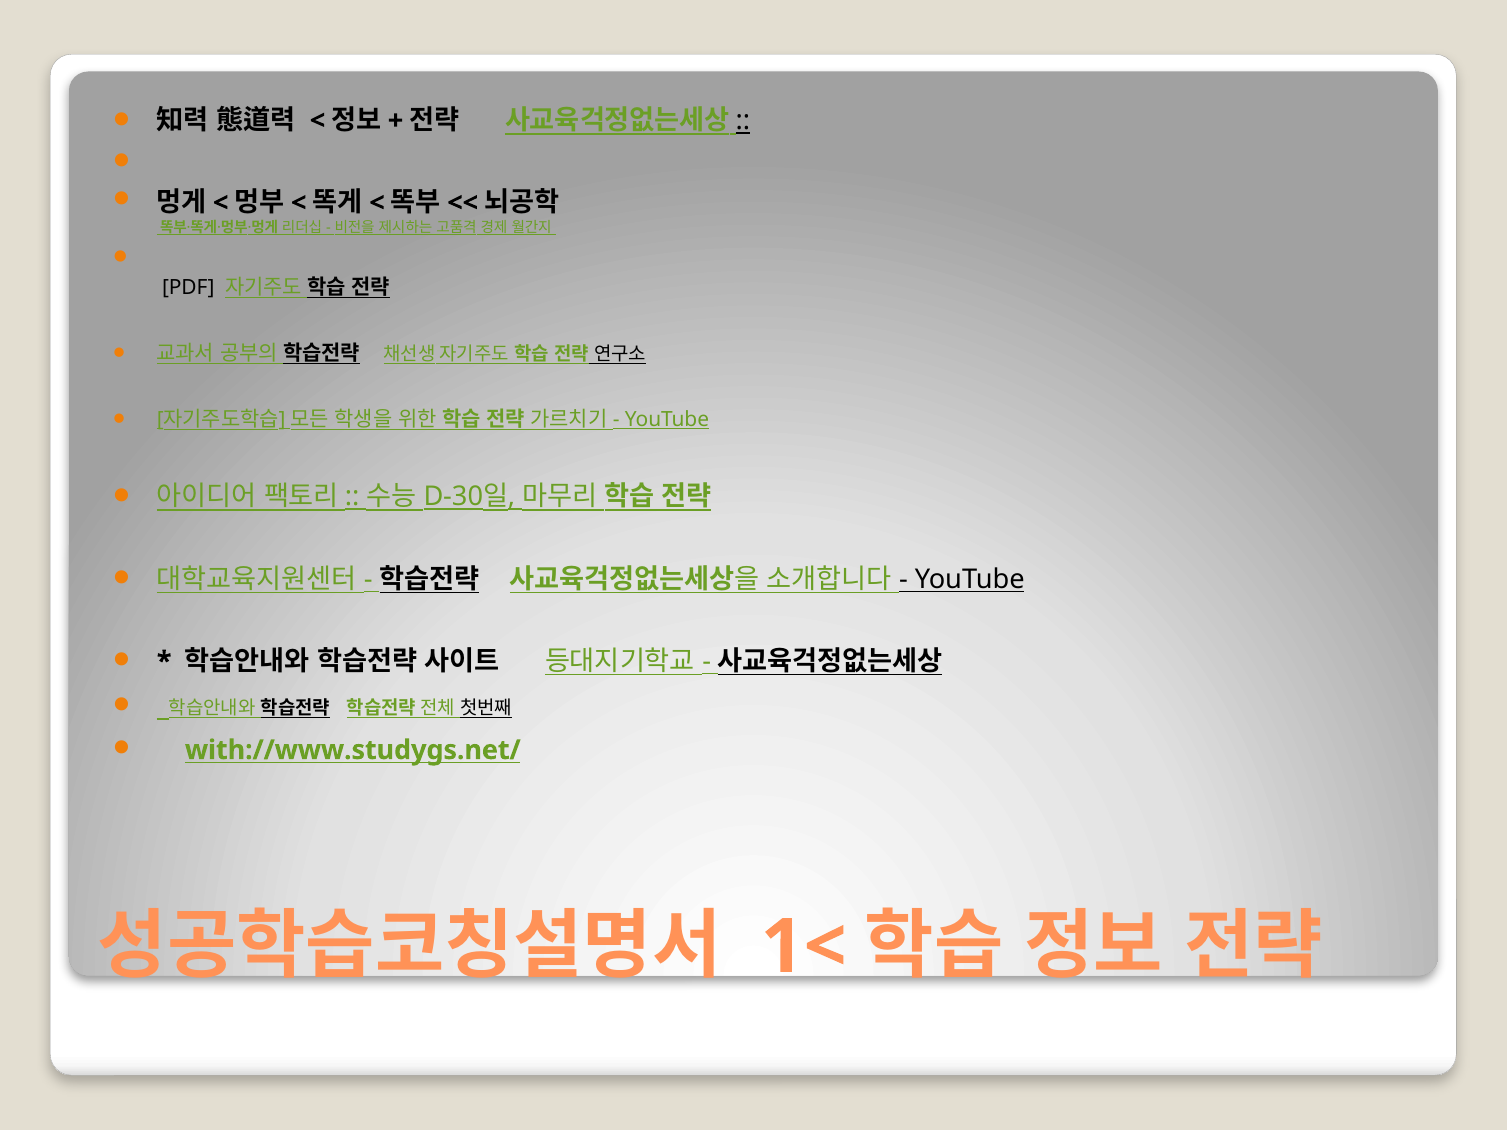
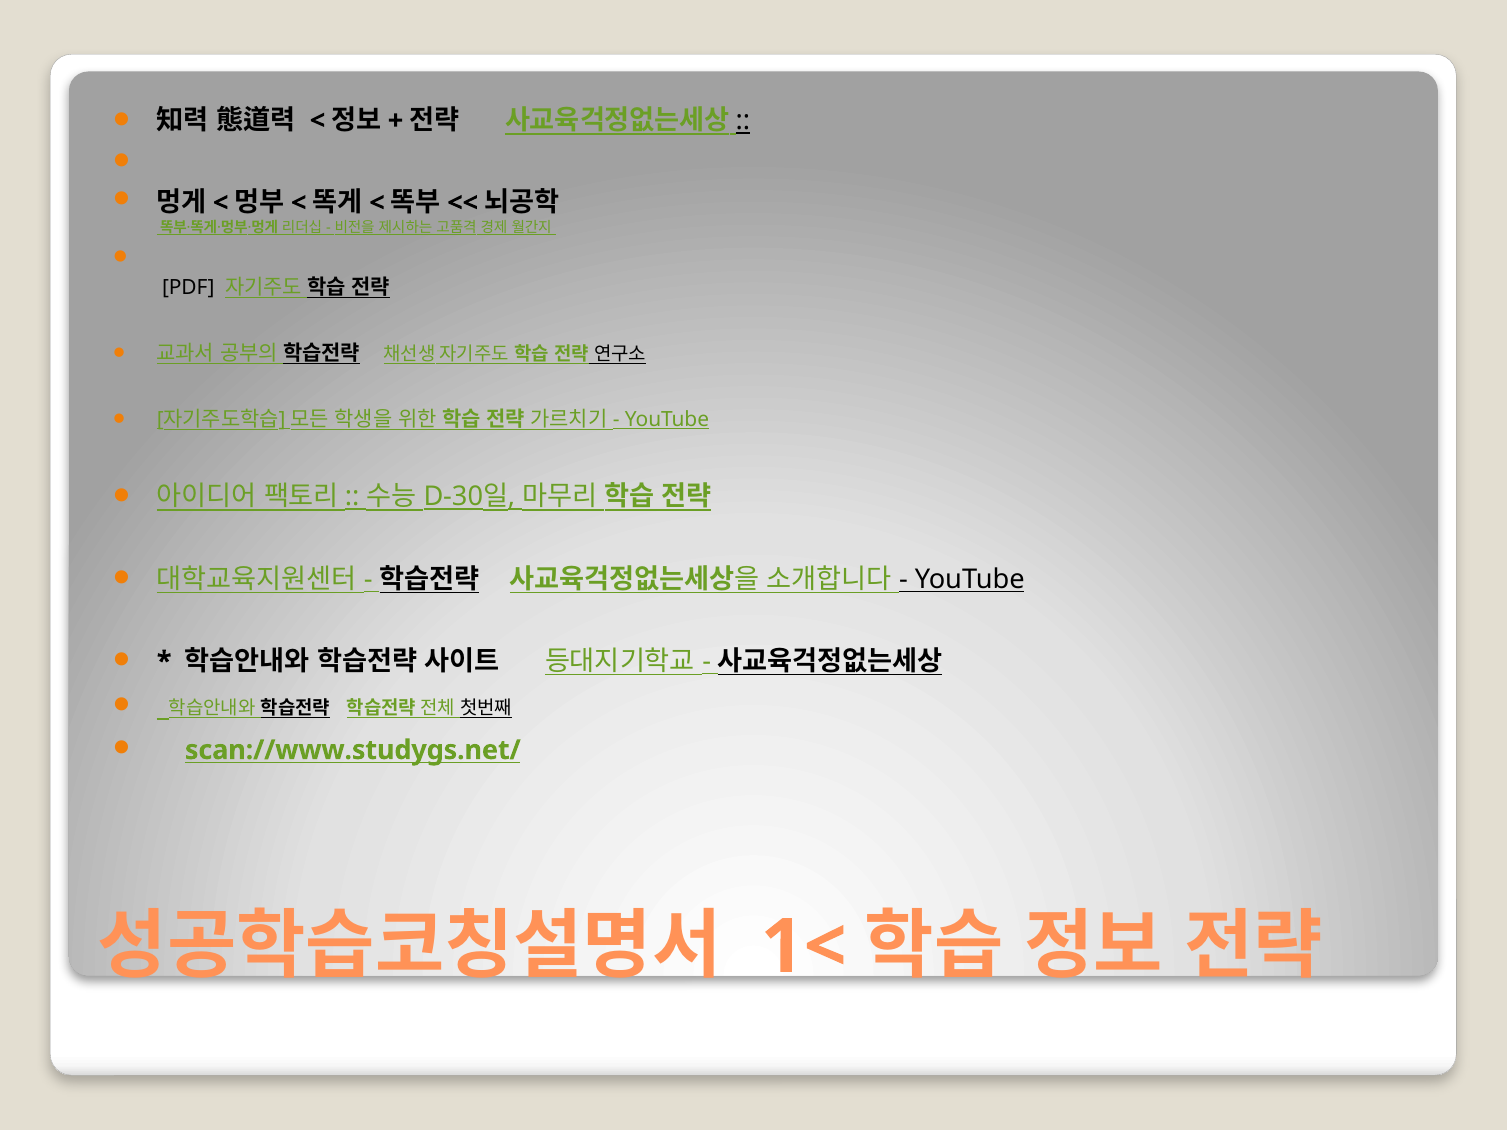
with://www.studygs.net/: with://www.studygs.net/ -> scan://www.studygs.net/ (353, 750)
